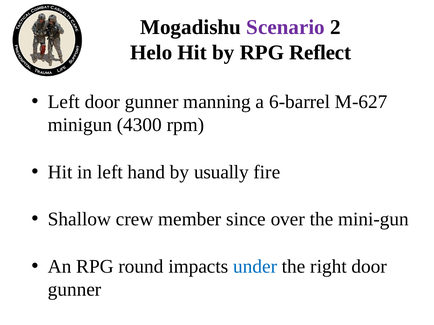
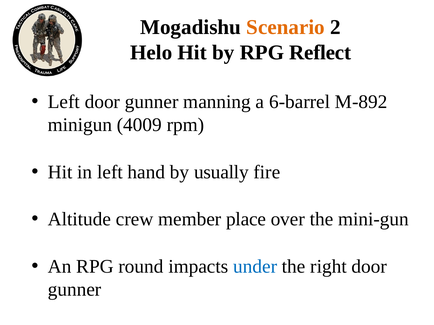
Scenario colour: purple -> orange (286, 27)
M-627: M-627 -> M-892 (361, 102)
4300: 4300 -> 4009 (139, 125)
Shallow: Shallow -> Altitude (79, 220)
since: since -> place (246, 220)
